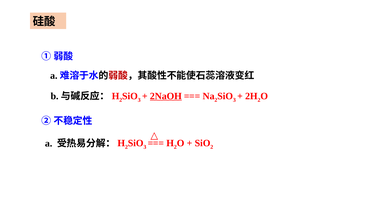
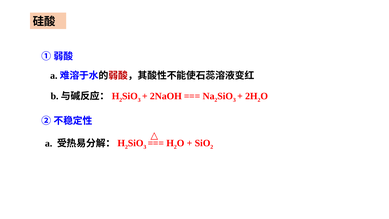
2NaOH underline: present -> none (166, 96)
